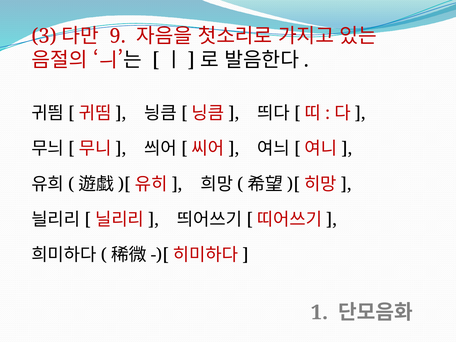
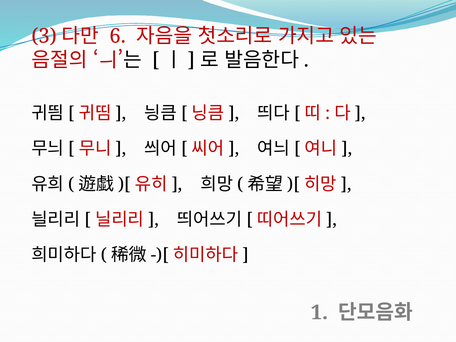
9: 9 -> 6 (118, 36)
